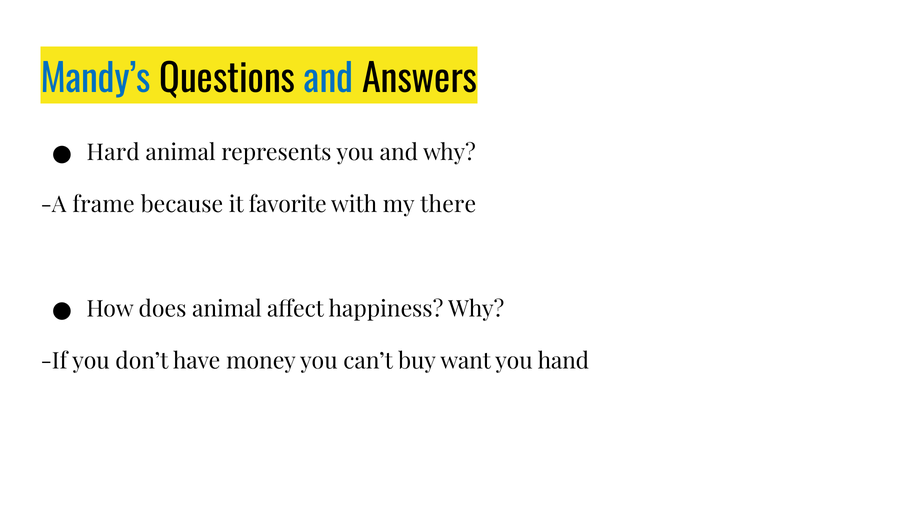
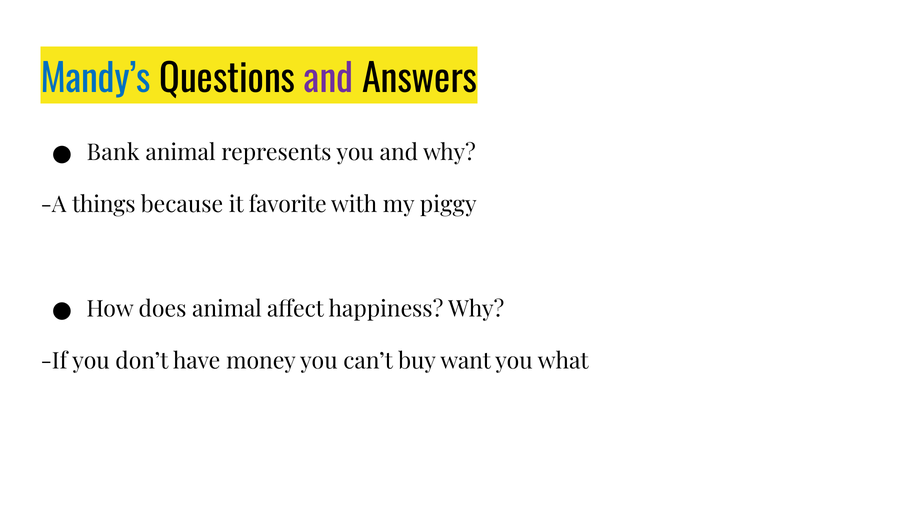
and colour: blue -> purple (329, 80)
Hard: Hard -> Bank (113, 153)
frame: frame -> things (104, 205)
there: there -> piggy (448, 205)
hand: hand -> what (563, 361)
